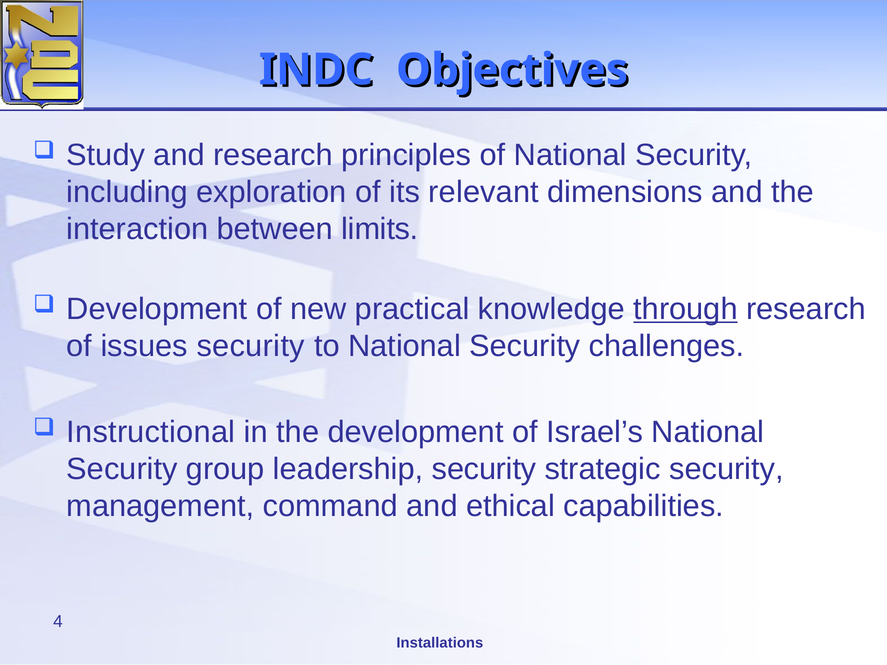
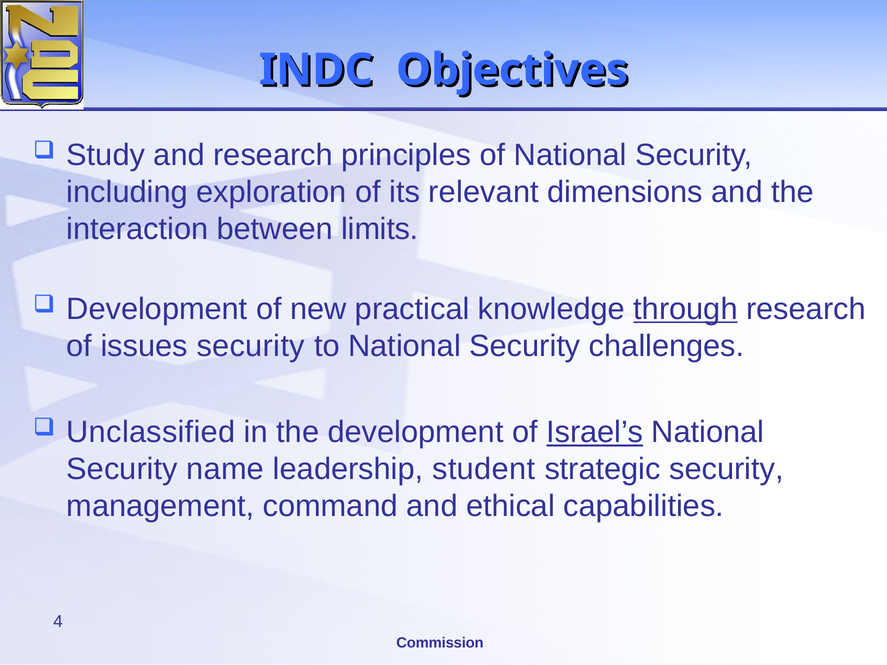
Instructional: Instructional -> Unclassified (151, 432)
Israel’s underline: none -> present (595, 432)
group: group -> name (225, 469)
leadership security: security -> student (484, 469)
Installations: Installations -> Commission (440, 643)
